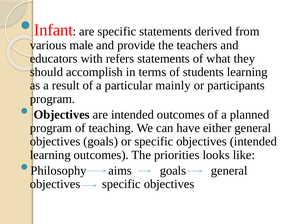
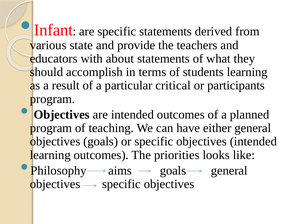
male: male -> state (81, 45)
refers: refers -> about (120, 59)
mainly: mainly -> critical (173, 86)
